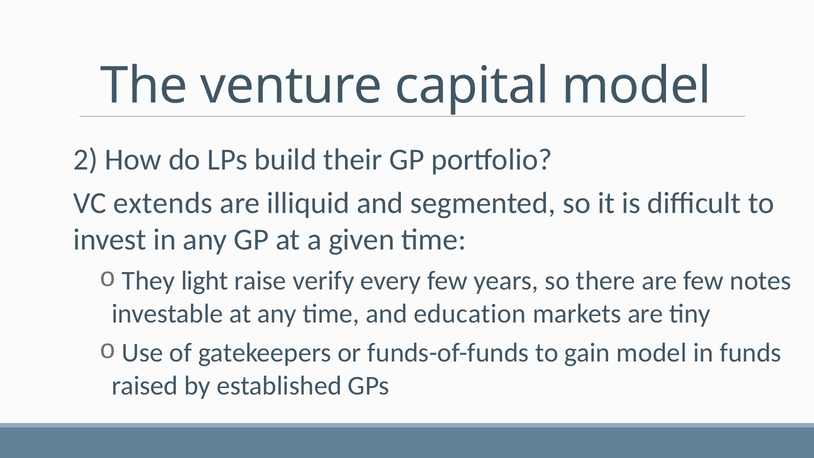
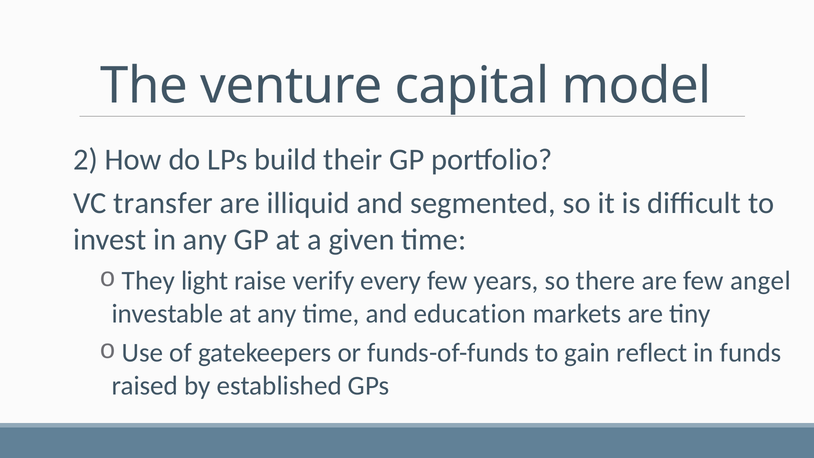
extends: extends -> transfer (163, 203)
notes: notes -> angel (760, 281)
gain model: model -> reflect (652, 353)
